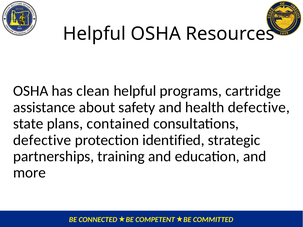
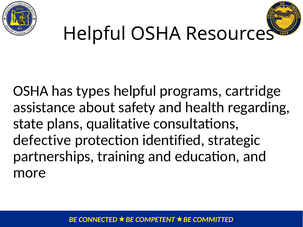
clean: clean -> types (93, 91)
health defective: defective -> regarding (259, 107)
contained: contained -> qualitative (118, 124)
